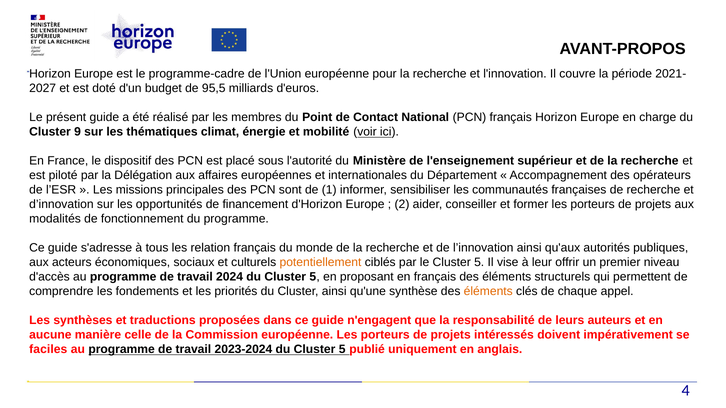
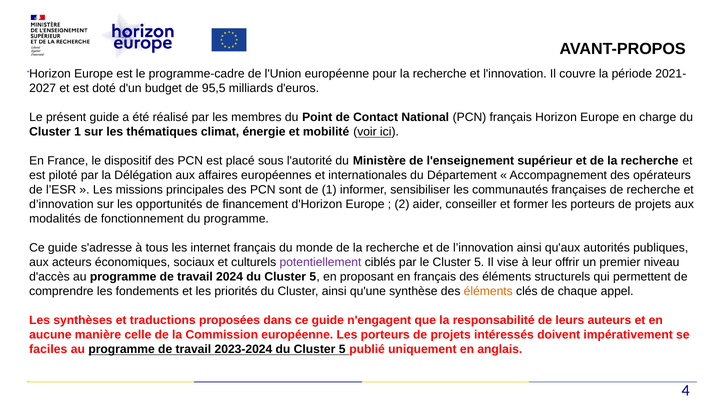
Cluster 9: 9 -> 1 (78, 132)
relation: relation -> internet (210, 248)
potentiellement colour: orange -> purple (320, 263)
